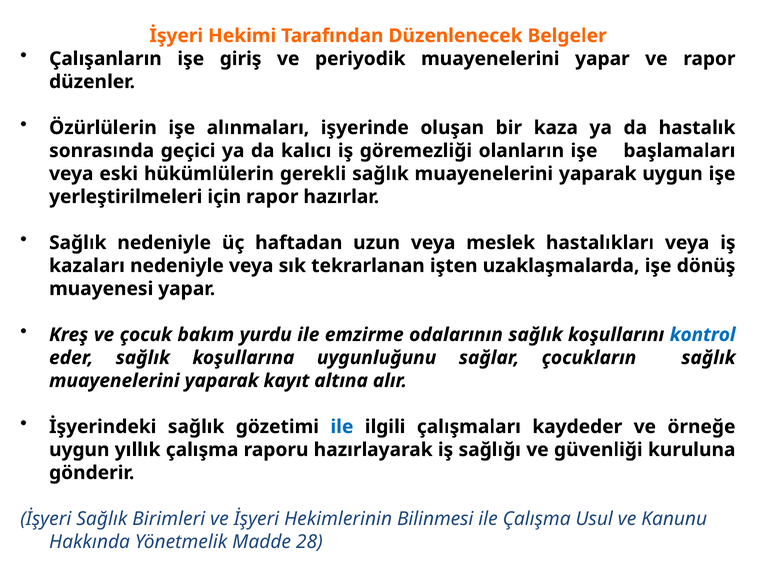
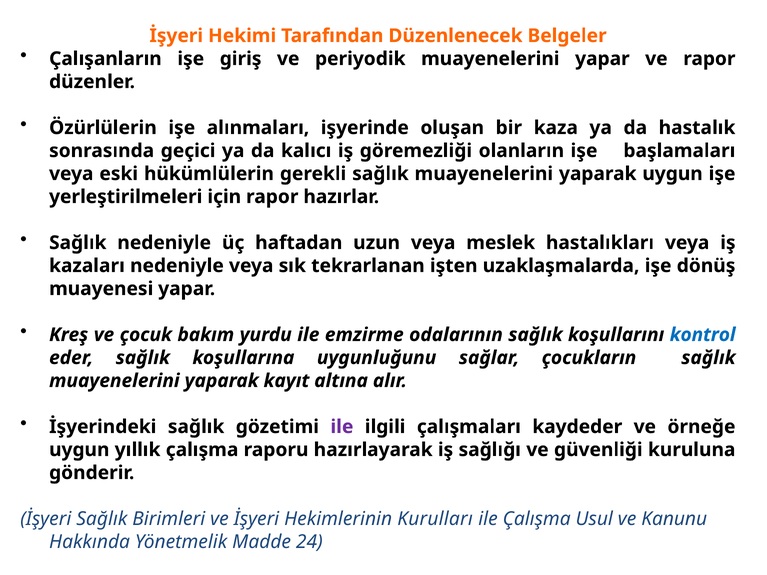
ile colour: blue -> purple (342, 427)
Bilinmesi: Bilinmesi -> Kurulları (435, 519)
28: 28 -> 24 (309, 542)
